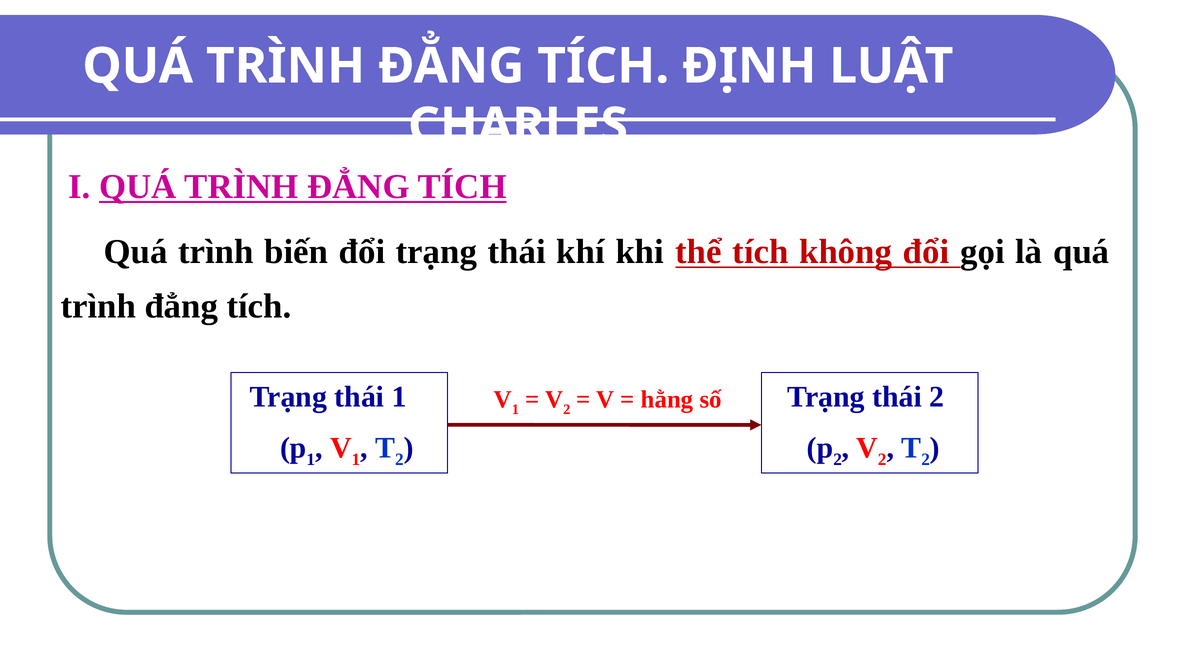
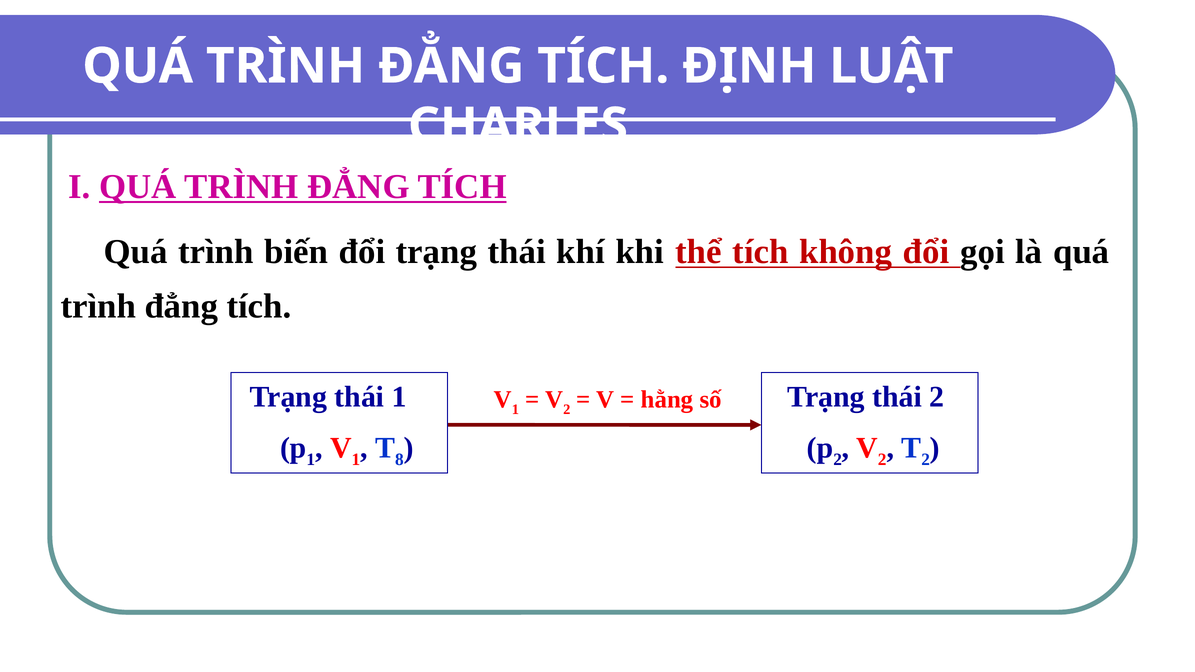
2: 2 -> 8 (399, 460)
